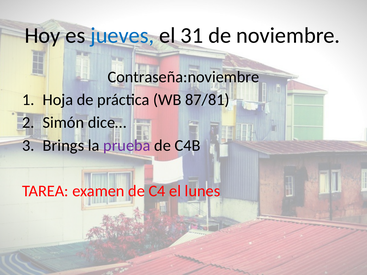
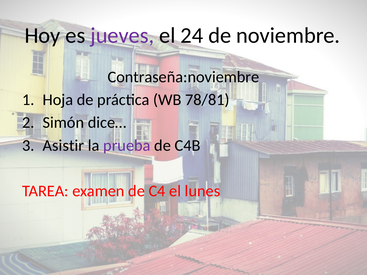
jueves colour: blue -> purple (122, 36)
31: 31 -> 24 (192, 36)
87/81: 87/81 -> 78/81 (207, 100)
Brings: Brings -> Asistir (63, 146)
